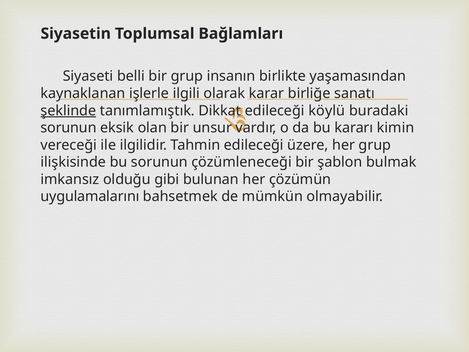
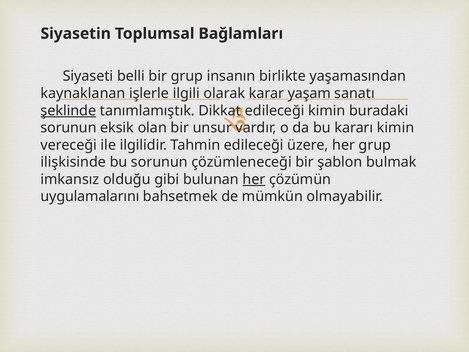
birliğe: birliğe -> yaşam (309, 93)
edileceği köylü: köylü -> kimin (327, 111)
her underline: none -> present (254, 179)
